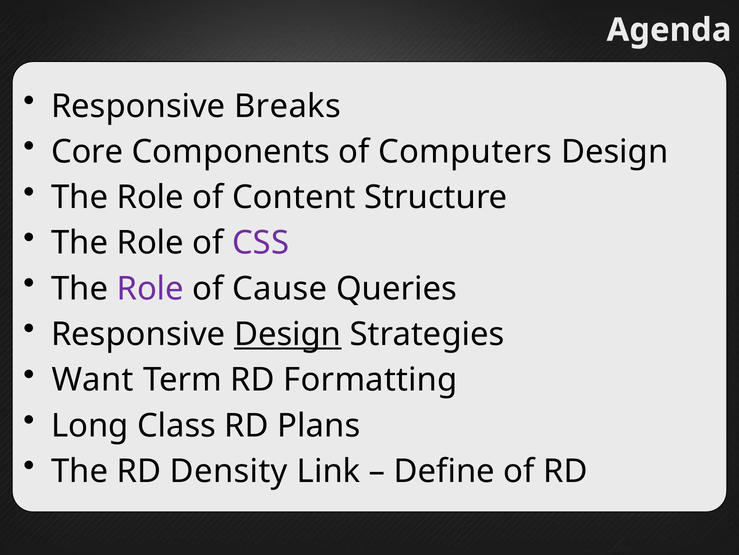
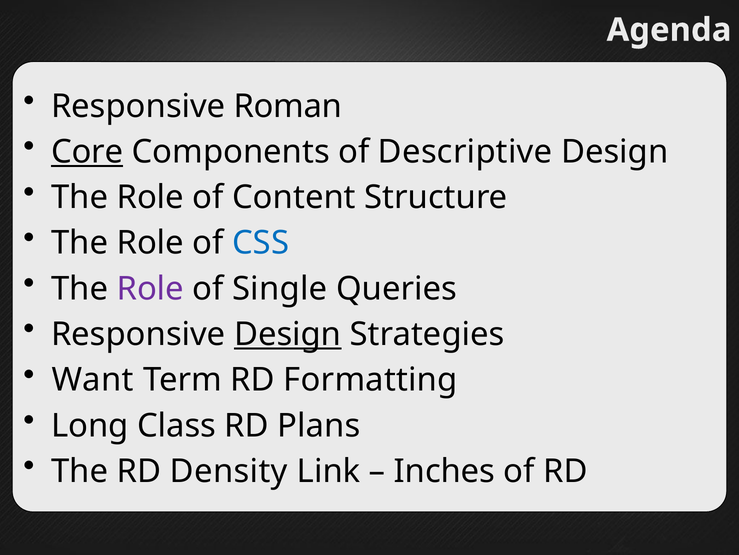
Breaks: Breaks -> Roman (288, 106)
Core underline: none -> present (87, 152)
Computers: Computers -> Descriptive (465, 152)
CSS colour: purple -> blue (261, 243)
Cause: Cause -> Single (280, 288)
Define: Define -> Inches (444, 471)
